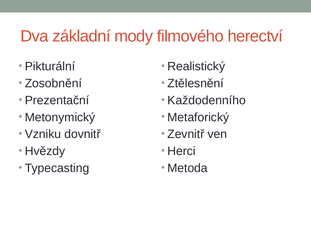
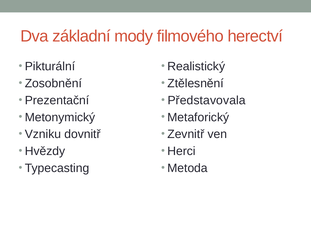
Každodenního: Každodenního -> Představovala (207, 100)
